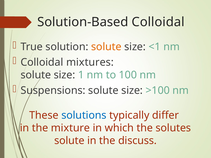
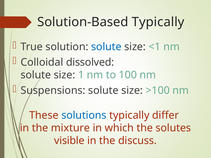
Solution-Based Colloidal: Colloidal -> Typically (158, 22)
solute colour: orange -> blue (106, 47)
mixtures: mixtures -> dissolved (90, 62)
solute: solute -> visible (69, 141)
